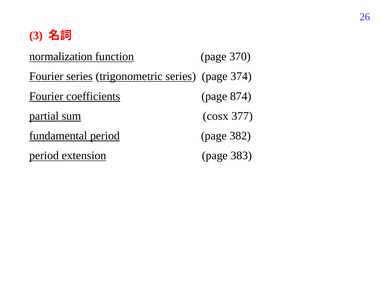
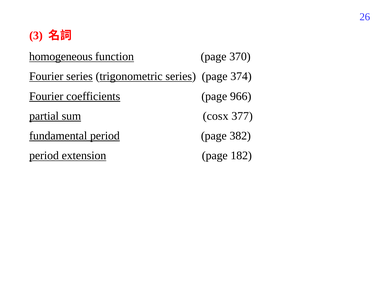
normalization: normalization -> homogeneous (61, 57)
874: 874 -> 966 (241, 96)
383: 383 -> 182 (241, 155)
